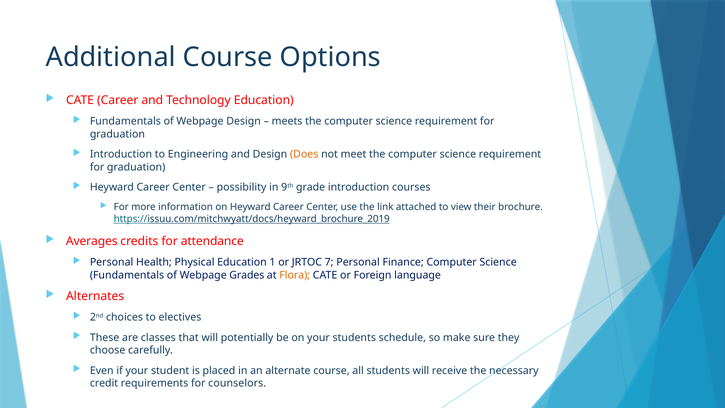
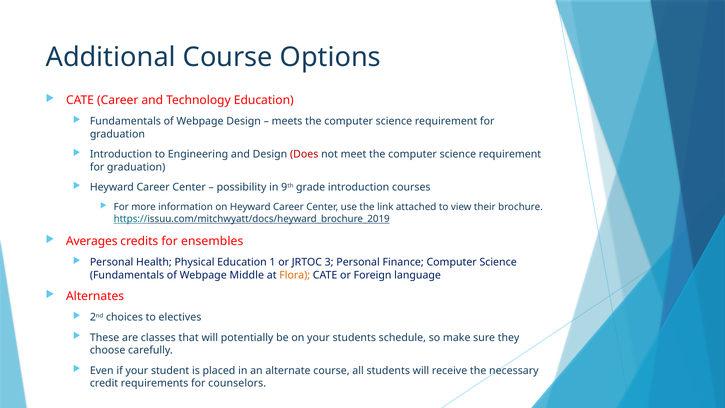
Does colour: orange -> red (304, 154)
attendance: attendance -> ensembles (212, 241)
7: 7 -> 3 (329, 262)
Grades: Grades -> Middle (247, 275)
